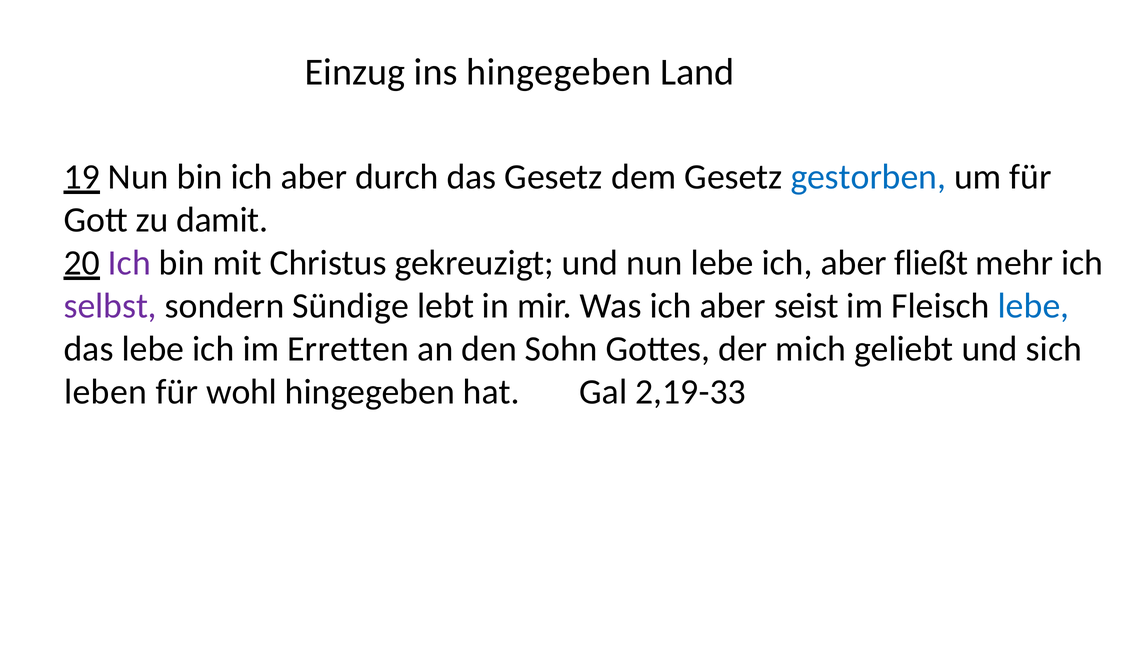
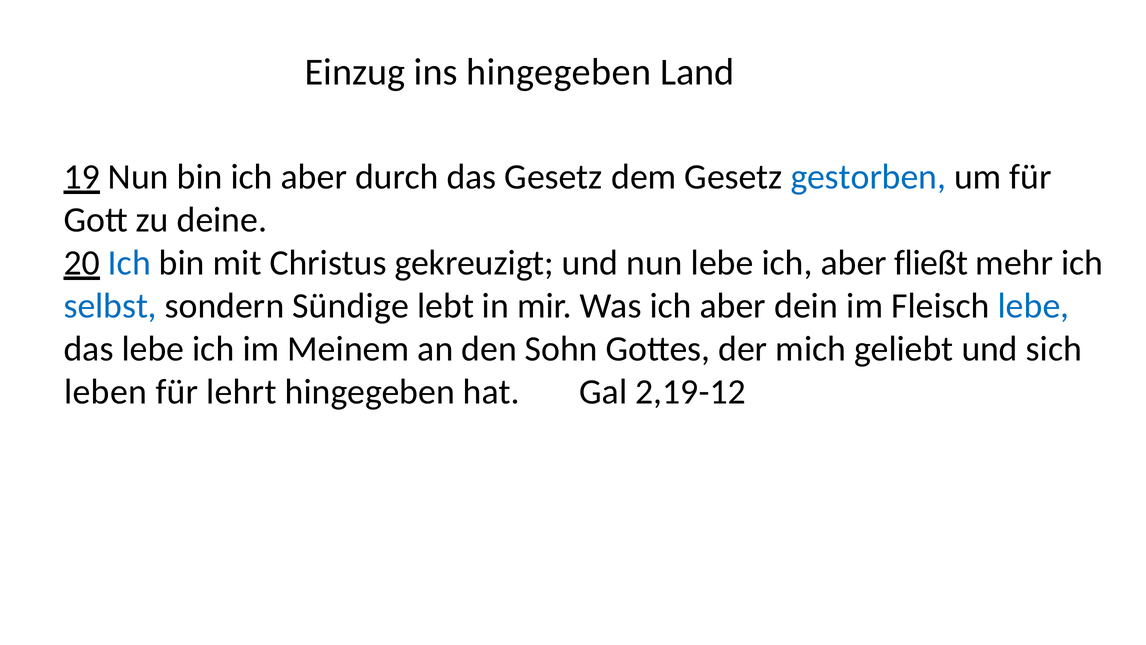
damit: damit -> deine (222, 220)
Ich colour: purple -> blue (129, 263)
selbst colour: purple -> blue (110, 306)
seist: seist -> dein (806, 306)
Erretten: Erretten -> Meinem (348, 349)
wohl: wohl -> lehrt (241, 392)
2,19-33: 2,19-33 -> 2,19-12 (691, 392)
